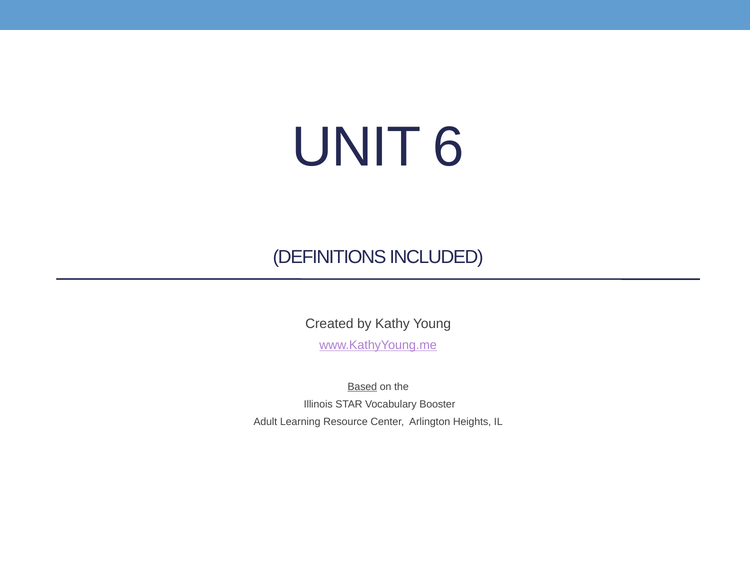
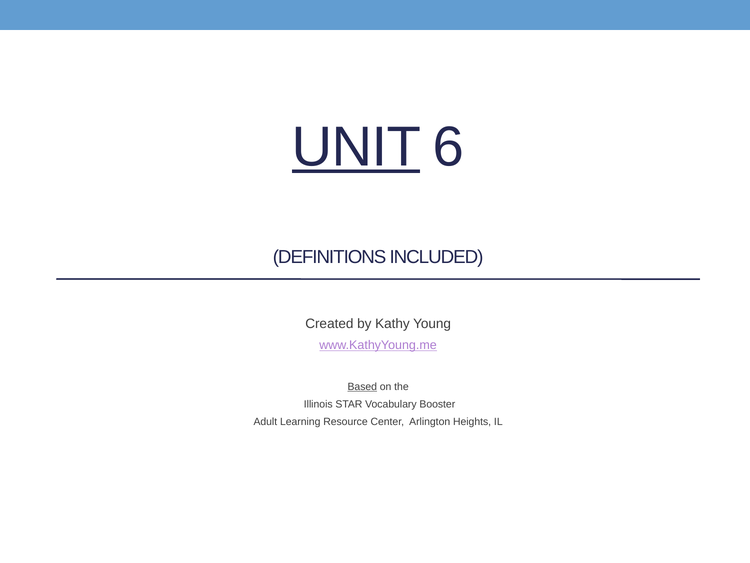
UNIT underline: none -> present (356, 147)
